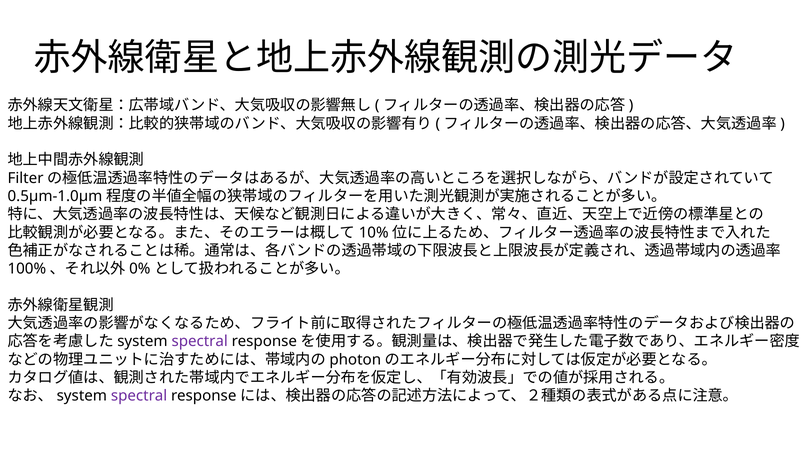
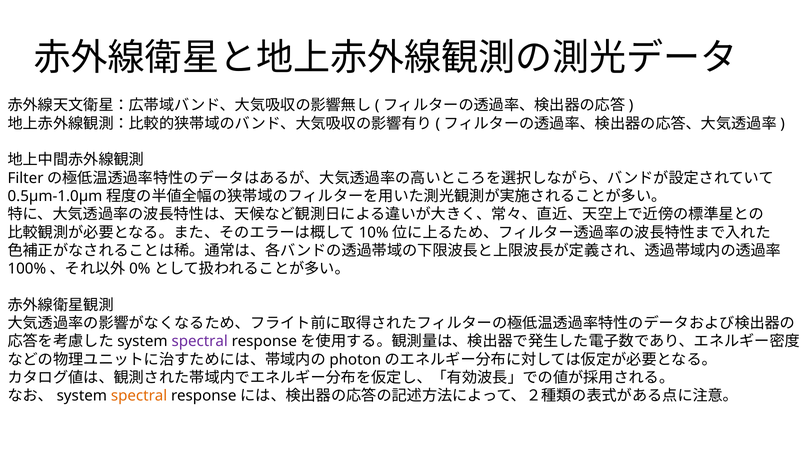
spectral colour: purple -> orange (139, 396)
